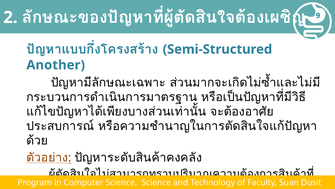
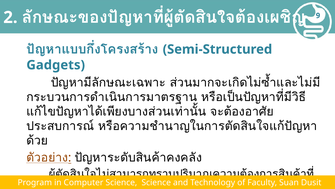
Another: Another -> Gadgets (56, 65)
